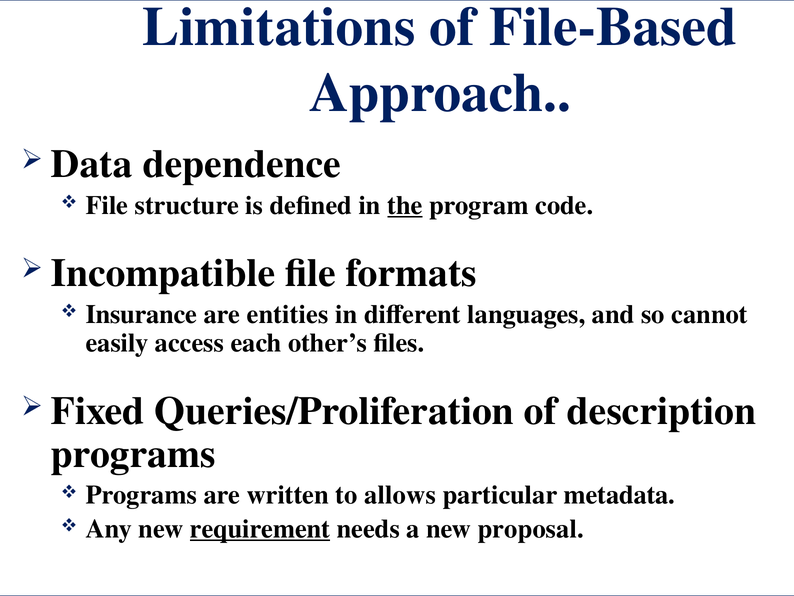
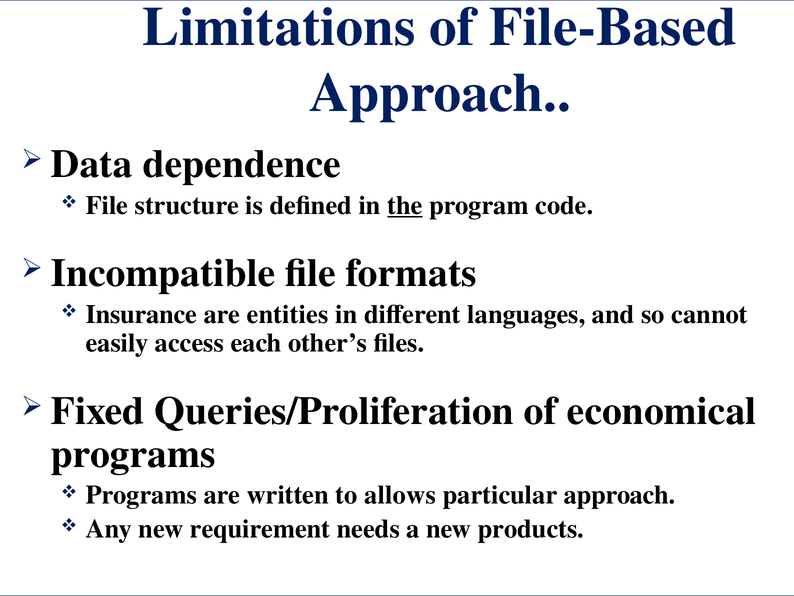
description: description -> economical (662, 411)
particular metadata: metadata -> approach (620, 495)
requirement underline: present -> none (260, 529)
proposal: proposal -> products (531, 529)
